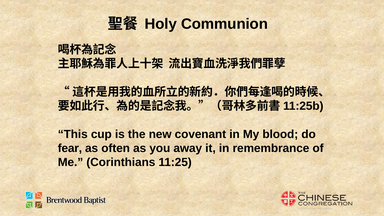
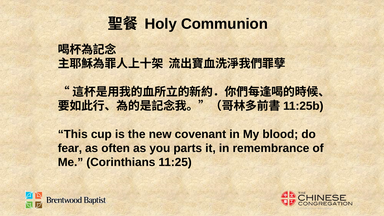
away: away -> parts (188, 148)
